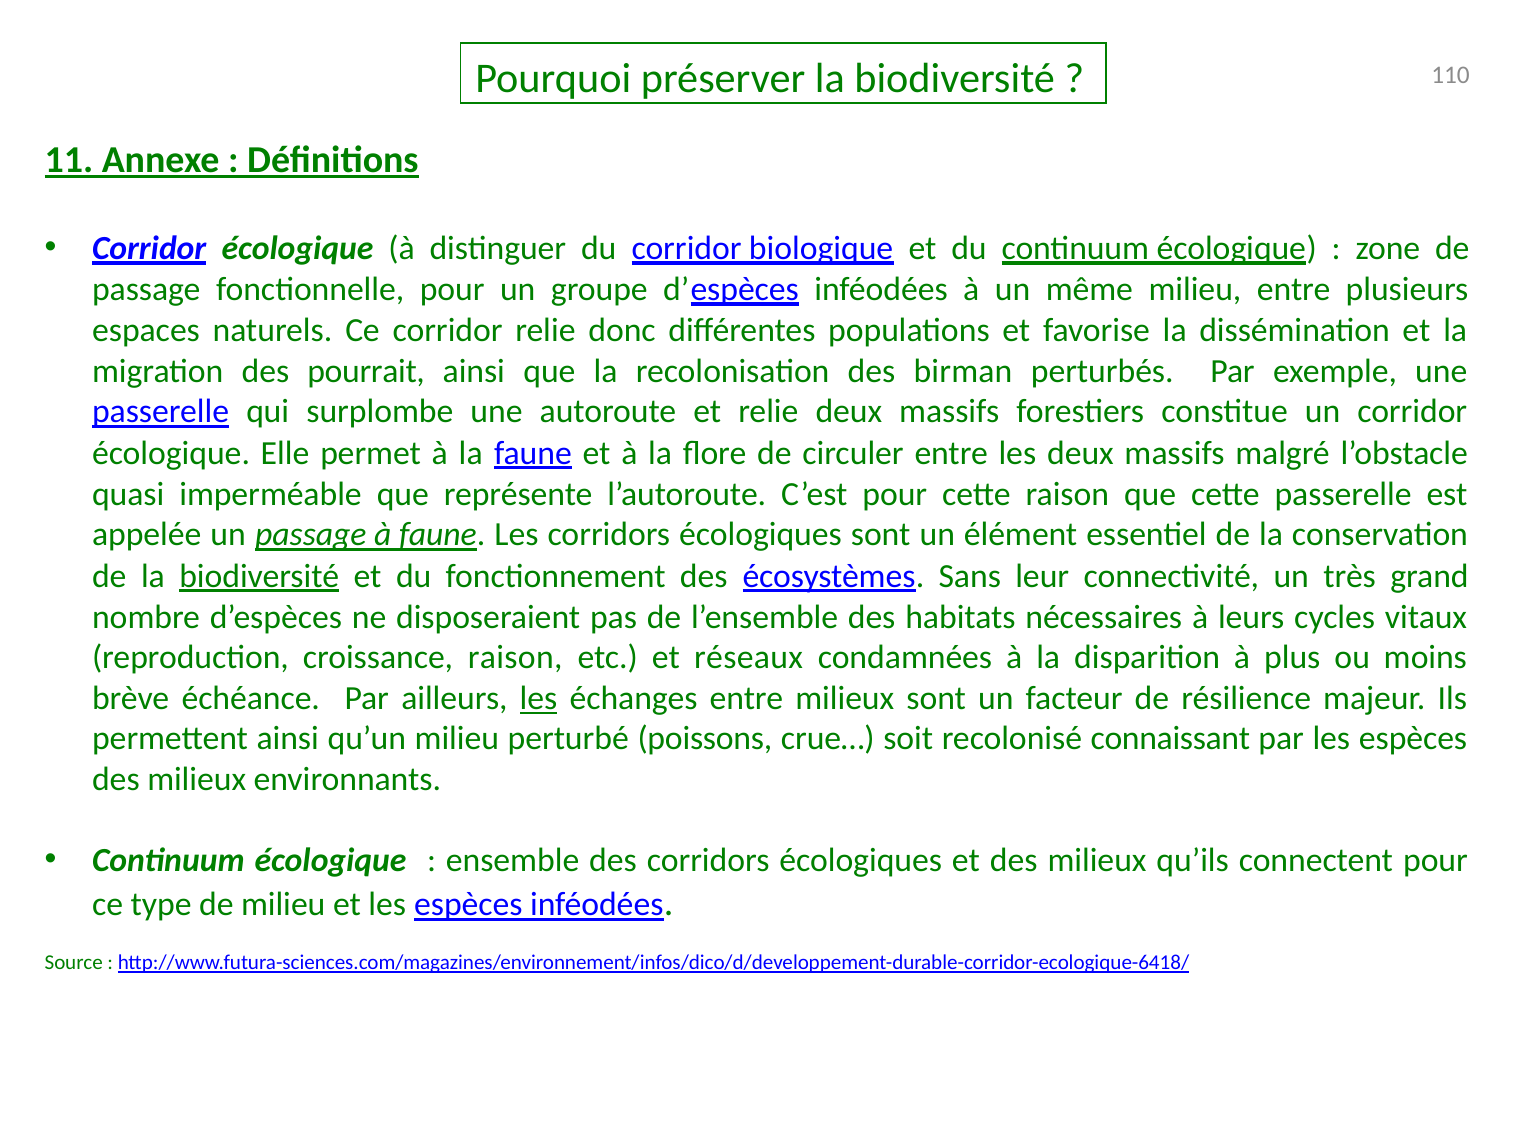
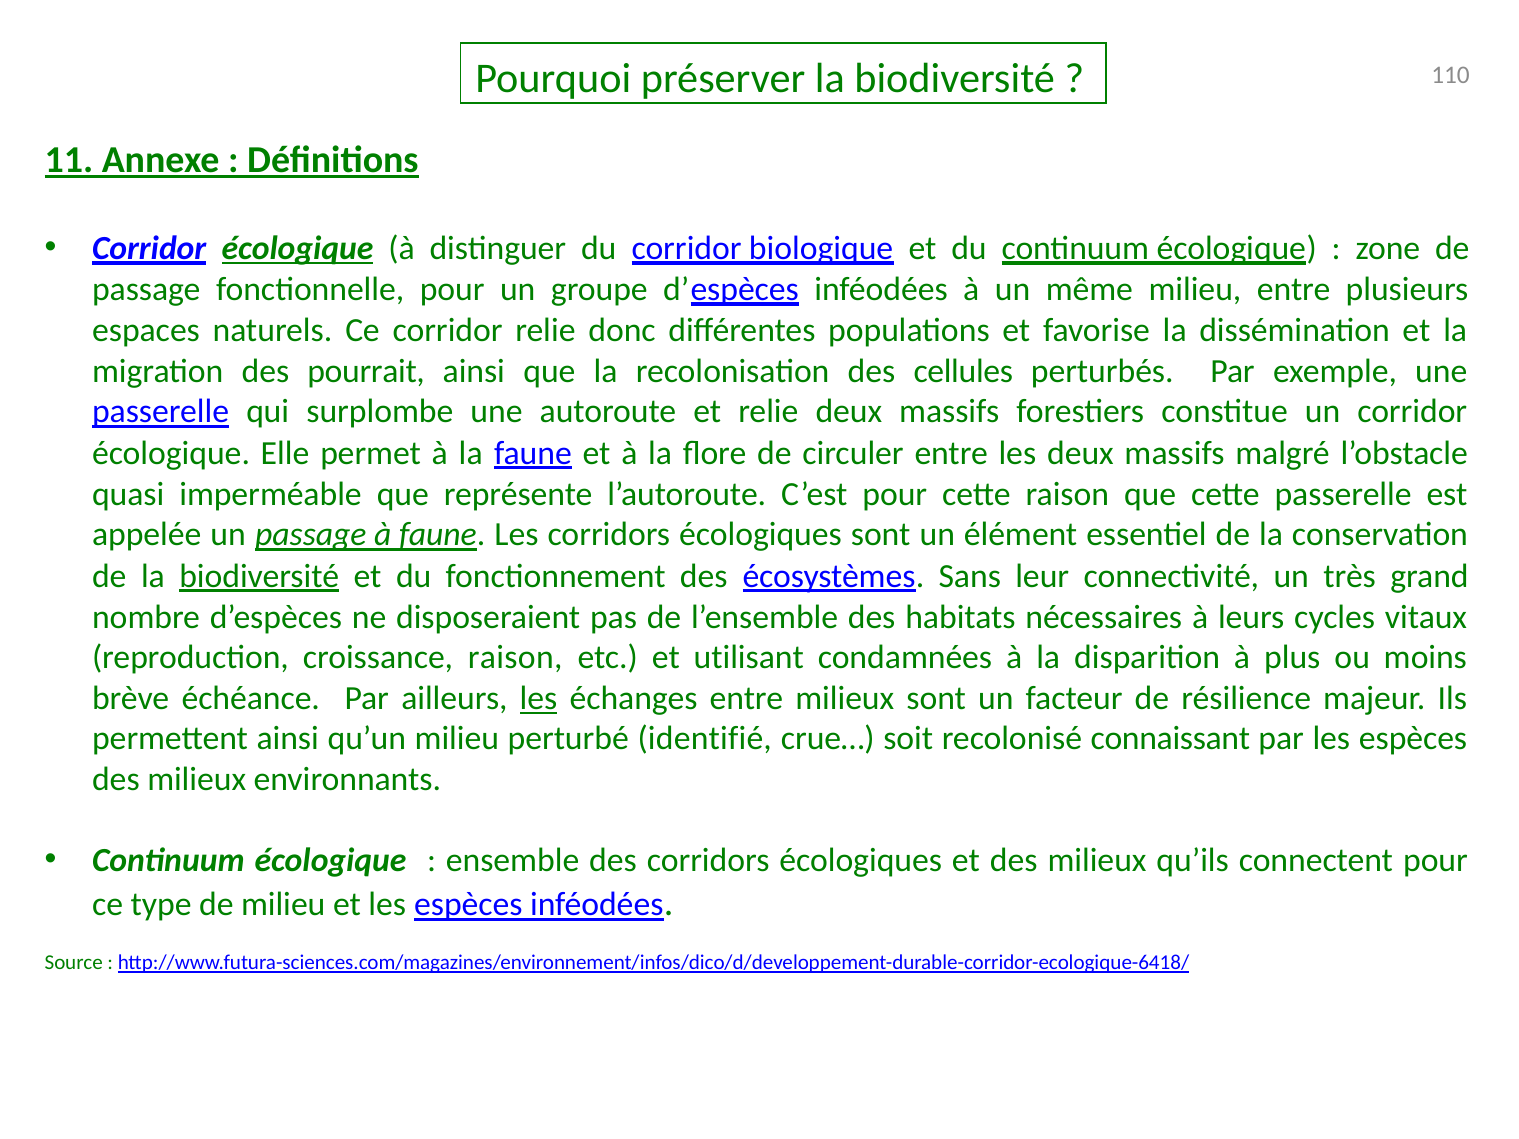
écologique underline: none -> present (297, 248)
birman: birman -> cellules (963, 371)
réseaux: réseaux -> utilisant (749, 658)
poissons: poissons -> identifié (705, 739)
